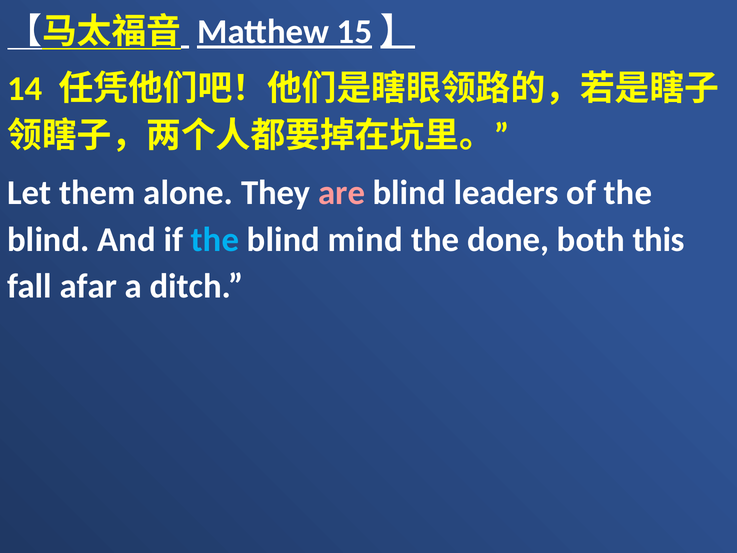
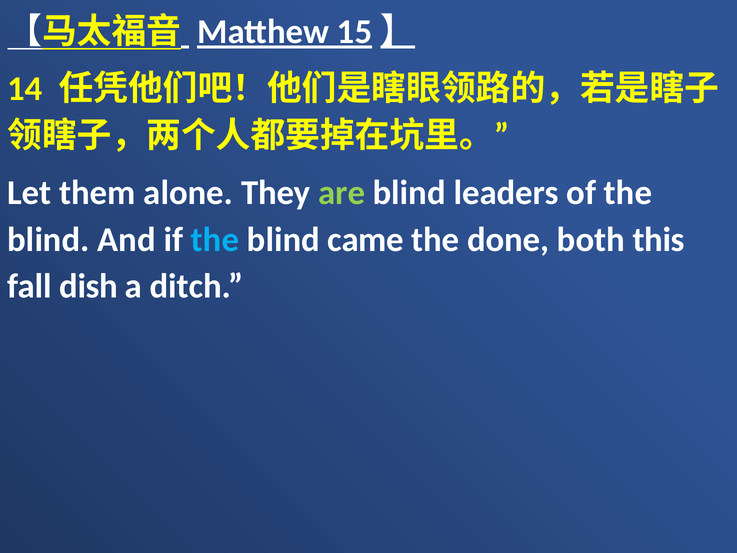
are colour: pink -> light green (342, 193)
mind: mind -> came (366, 239)
afar: afar -> dish (89, 286)
